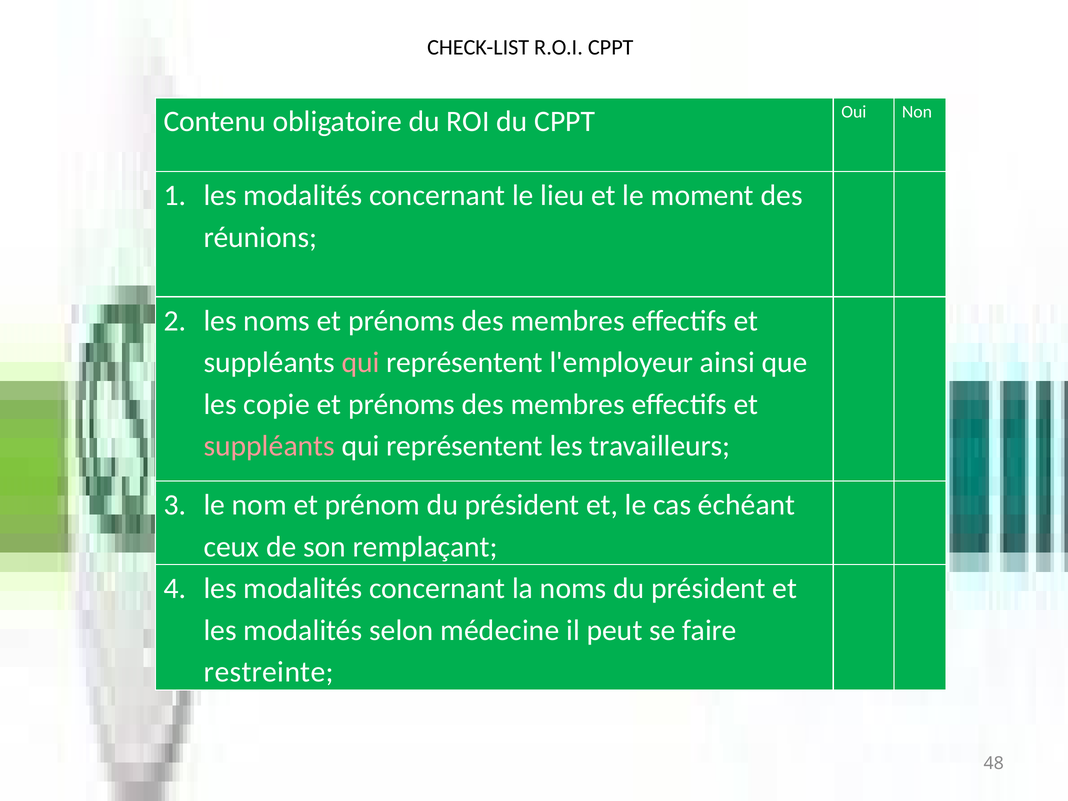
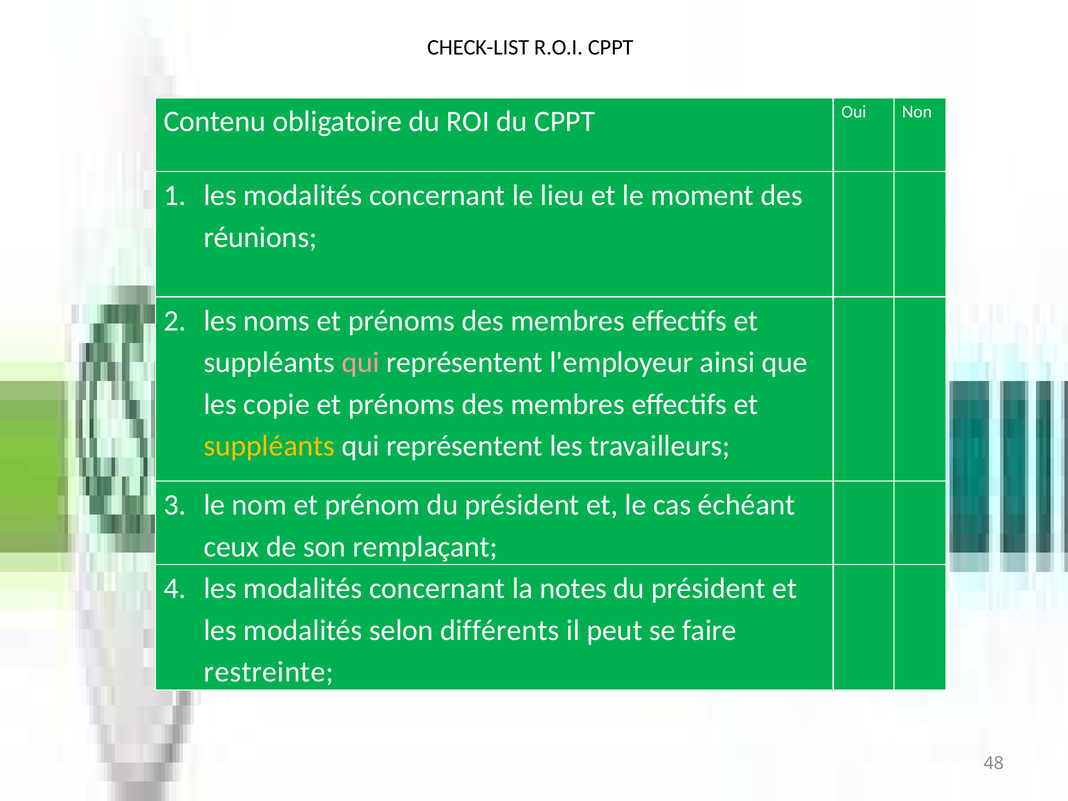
suppléants colour: pink -> yellow (269, 446)
la noms: noms -> notes (573, 589)
médecine: médecine -> différents (500, 630)
